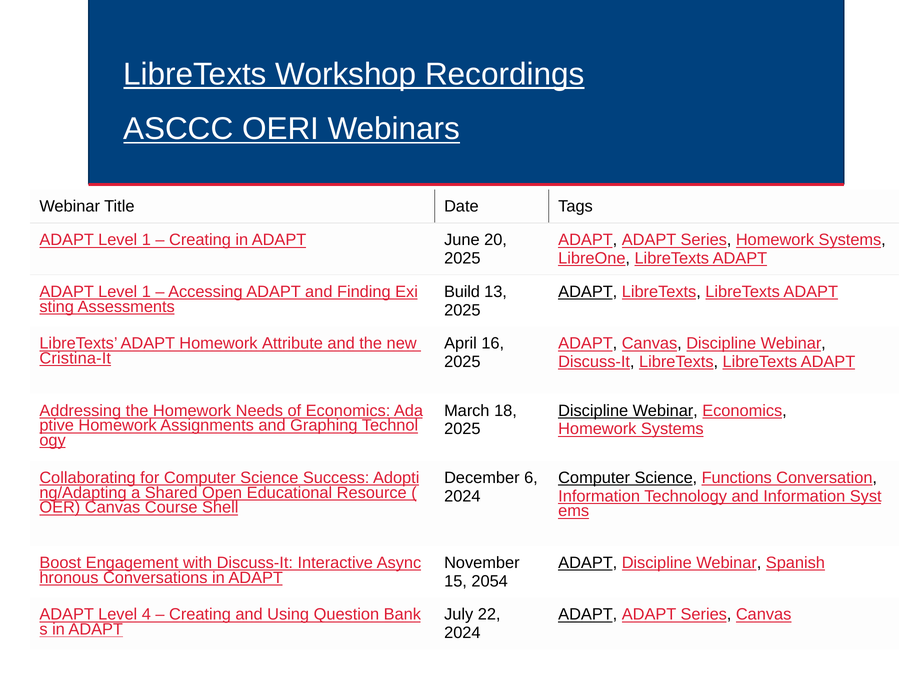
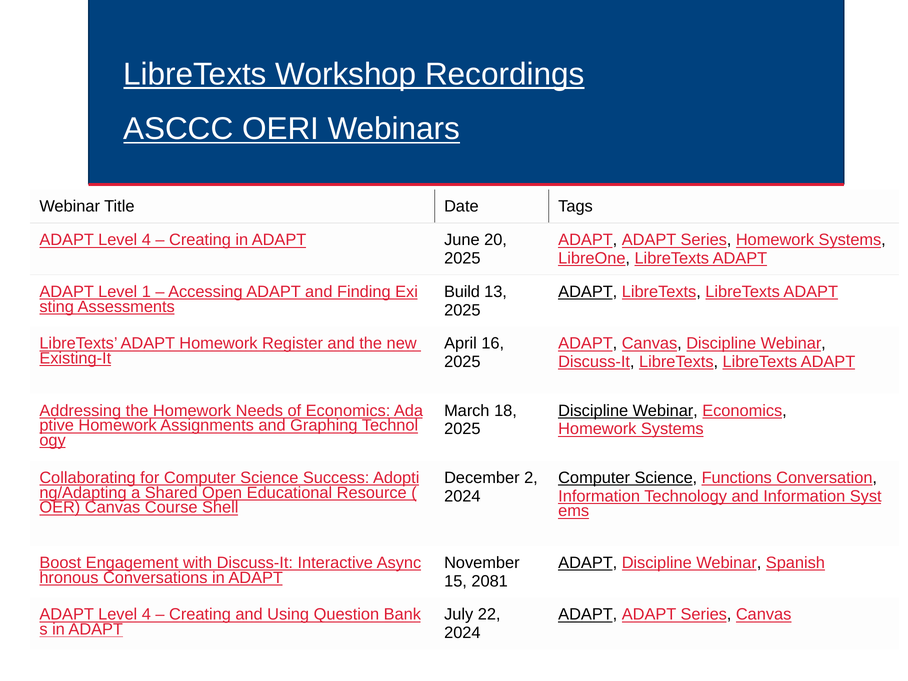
1: 1 -> 4 (146, 240)
Attribute: Attribute -> Register (293, 344)
Cristina-It: Cristina-It -> Existing-It (75, 358)
6: 6 -> 2 (531, 478)
2054: 2054 -> 2081 (490, 581)
